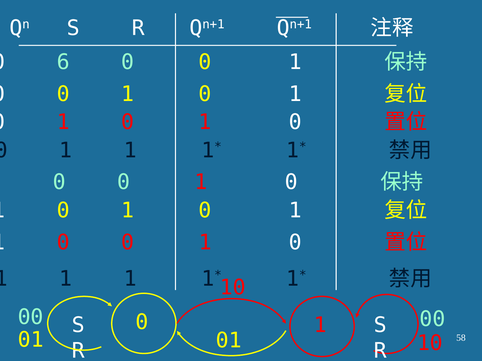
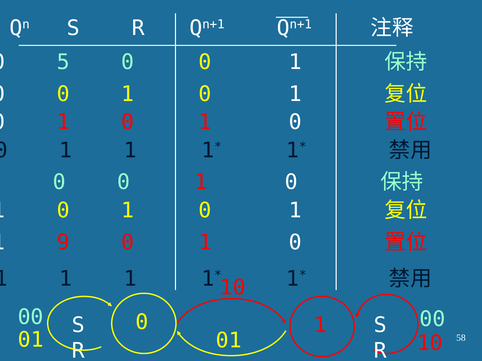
6: 6 -> 5 (63, 62)
0: 0 -> 9 (63, 243)
